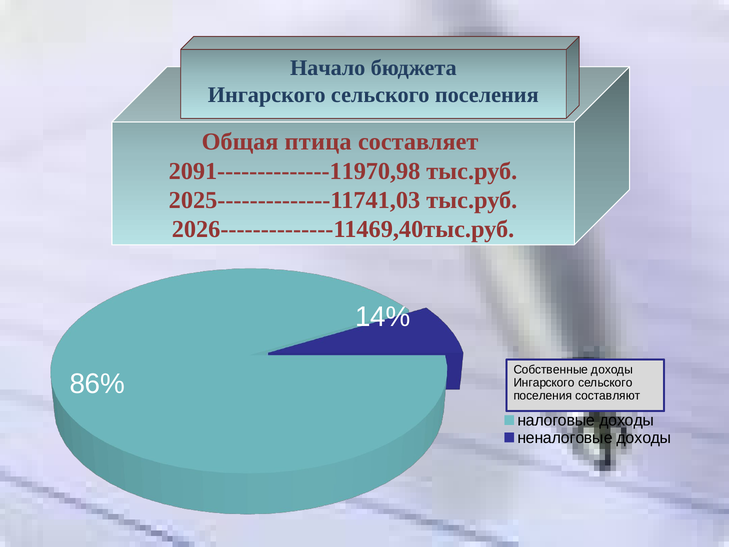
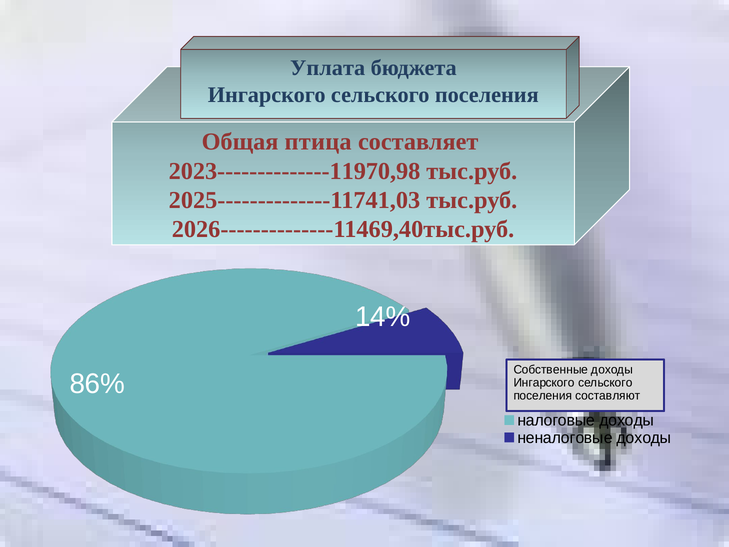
Начало: Начало -> Уплата (328, 68)
2091--------------11970,98: 2091--------------11970,98 -> 2023--------------11970,98 (295, 171)
